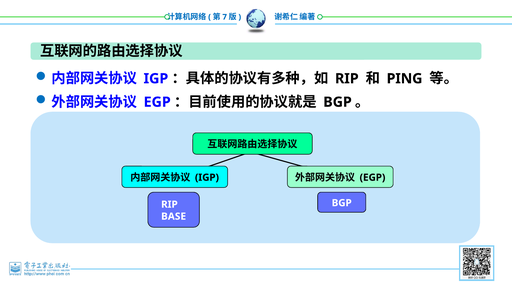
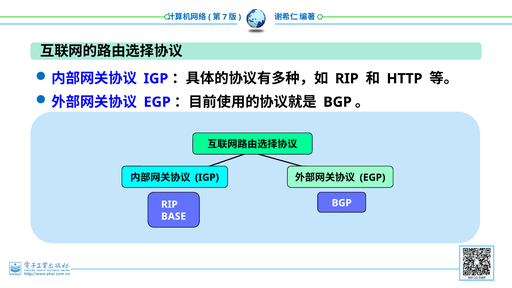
PING: PING -> HTTP (405, 79)
